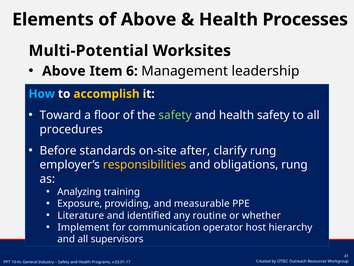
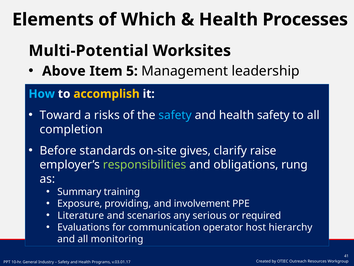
of Above: Above -> Which (149, 19)
6: 6 -> 5 (132, 71)
floor: floor -> risks (107, 115)
safety colour: light green -> light blue (175, 115)
procedures: procedures -> completion (71, 129)
after: after -> gives (195, 150)
clarify rung: rung -> raise (263, 150)
responsibilities colour: yellow -> light green (145, 165)
Analyzing: Analyzing -> Summary (79, 192)
measurable: measurable -> involvement (202, 203)
identified: identified -> scenarios (149, 215)
routine: routine -> serious (210, 215)
whether: whether -> required (261, 215)
Implement: Implement -> Evaluations (84, 227)
supervisors: supervisors -> monitoring (117, 239)
